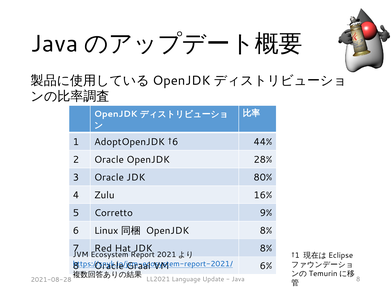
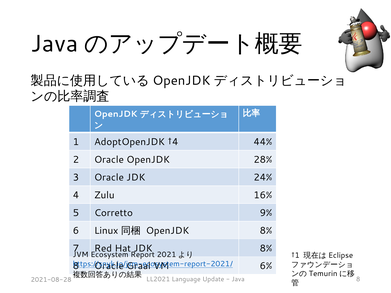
†6: †6 -> †4 (173, 142)
80%: 80% -> 24% (263, 178)
